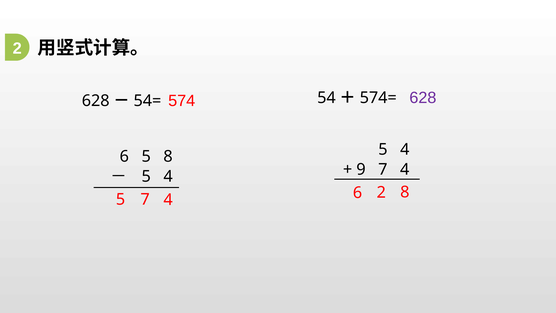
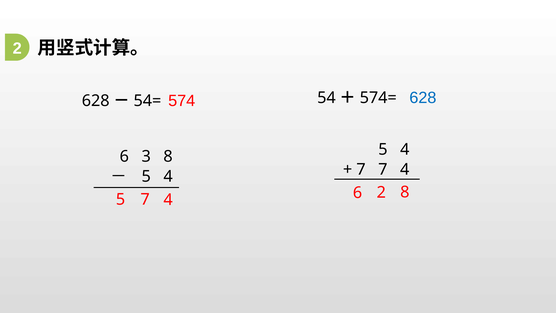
628 colour: purple -> blue (423, 98)
6 5: 5 -> 3 (146, 156)
9: 9 -> 7 (361, 169)
